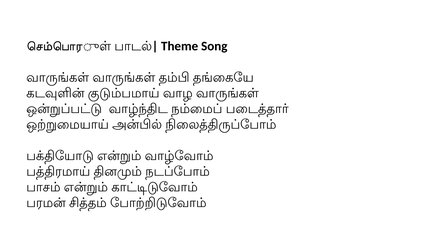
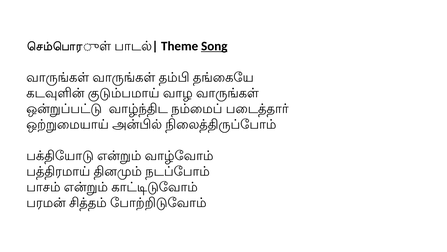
Song underline: none -> present (214, 46)
